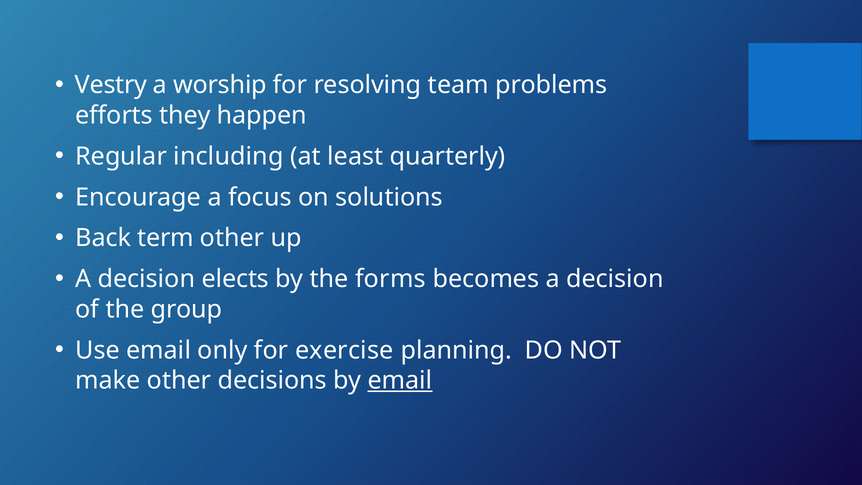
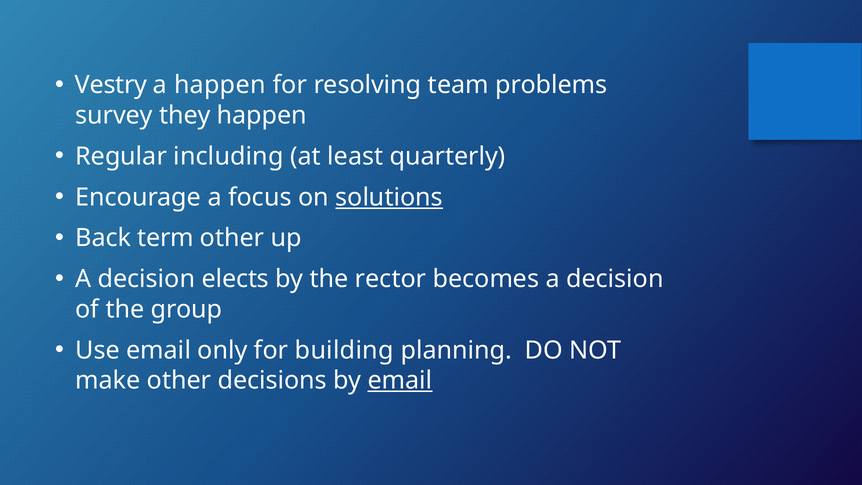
a worship: worship -> happen (220, 85)
efforts: efforts -> survey (114, 115)
solutions underline: none -> present (389, 197)
forms: forms -> rector (391, 279)
exercise: exercise -> building (344, 350)
